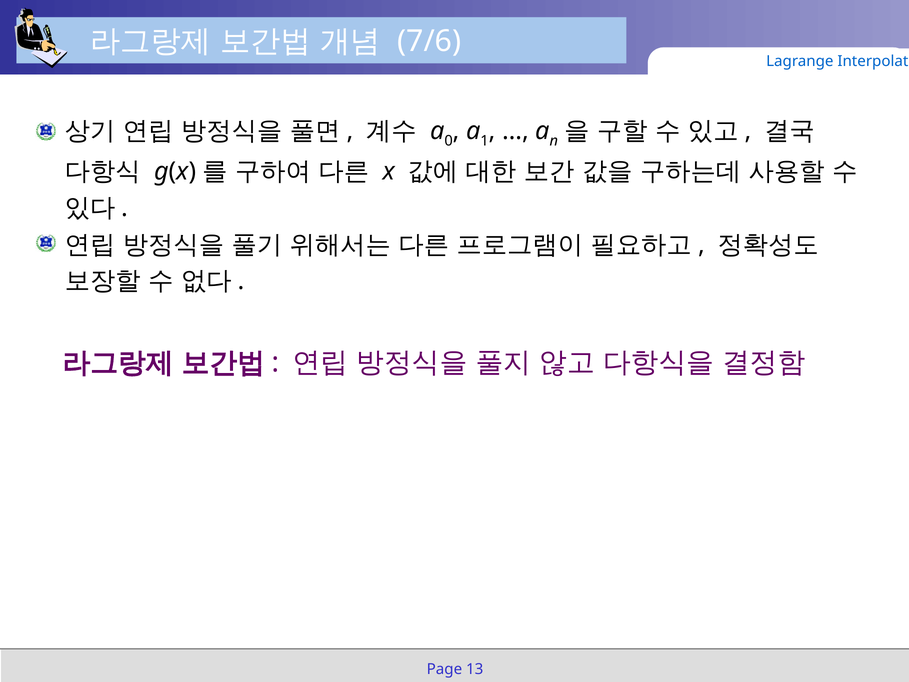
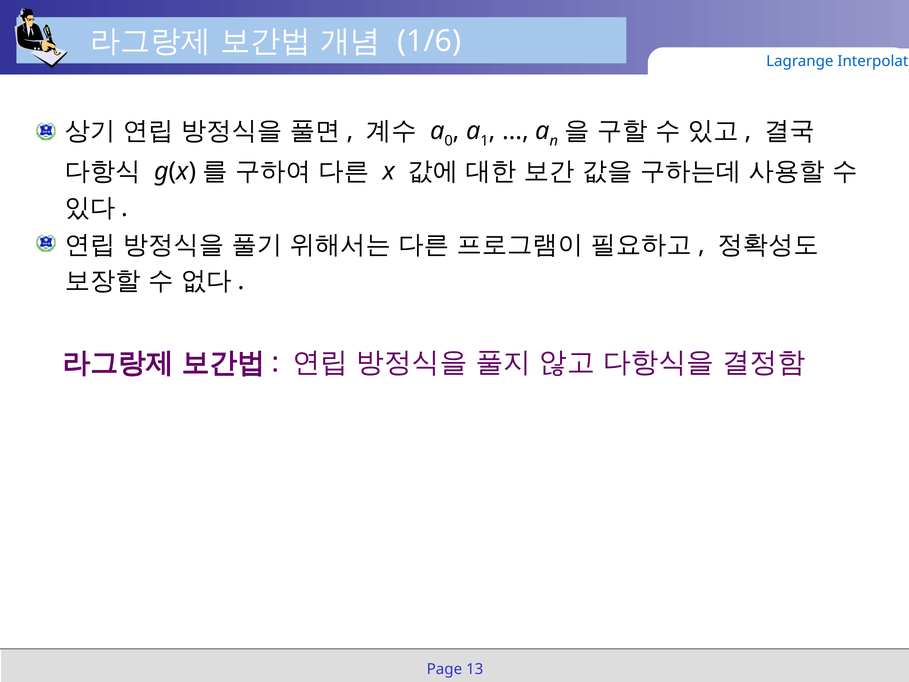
7/6: 7/6 -> 1/6 (429, 41)
